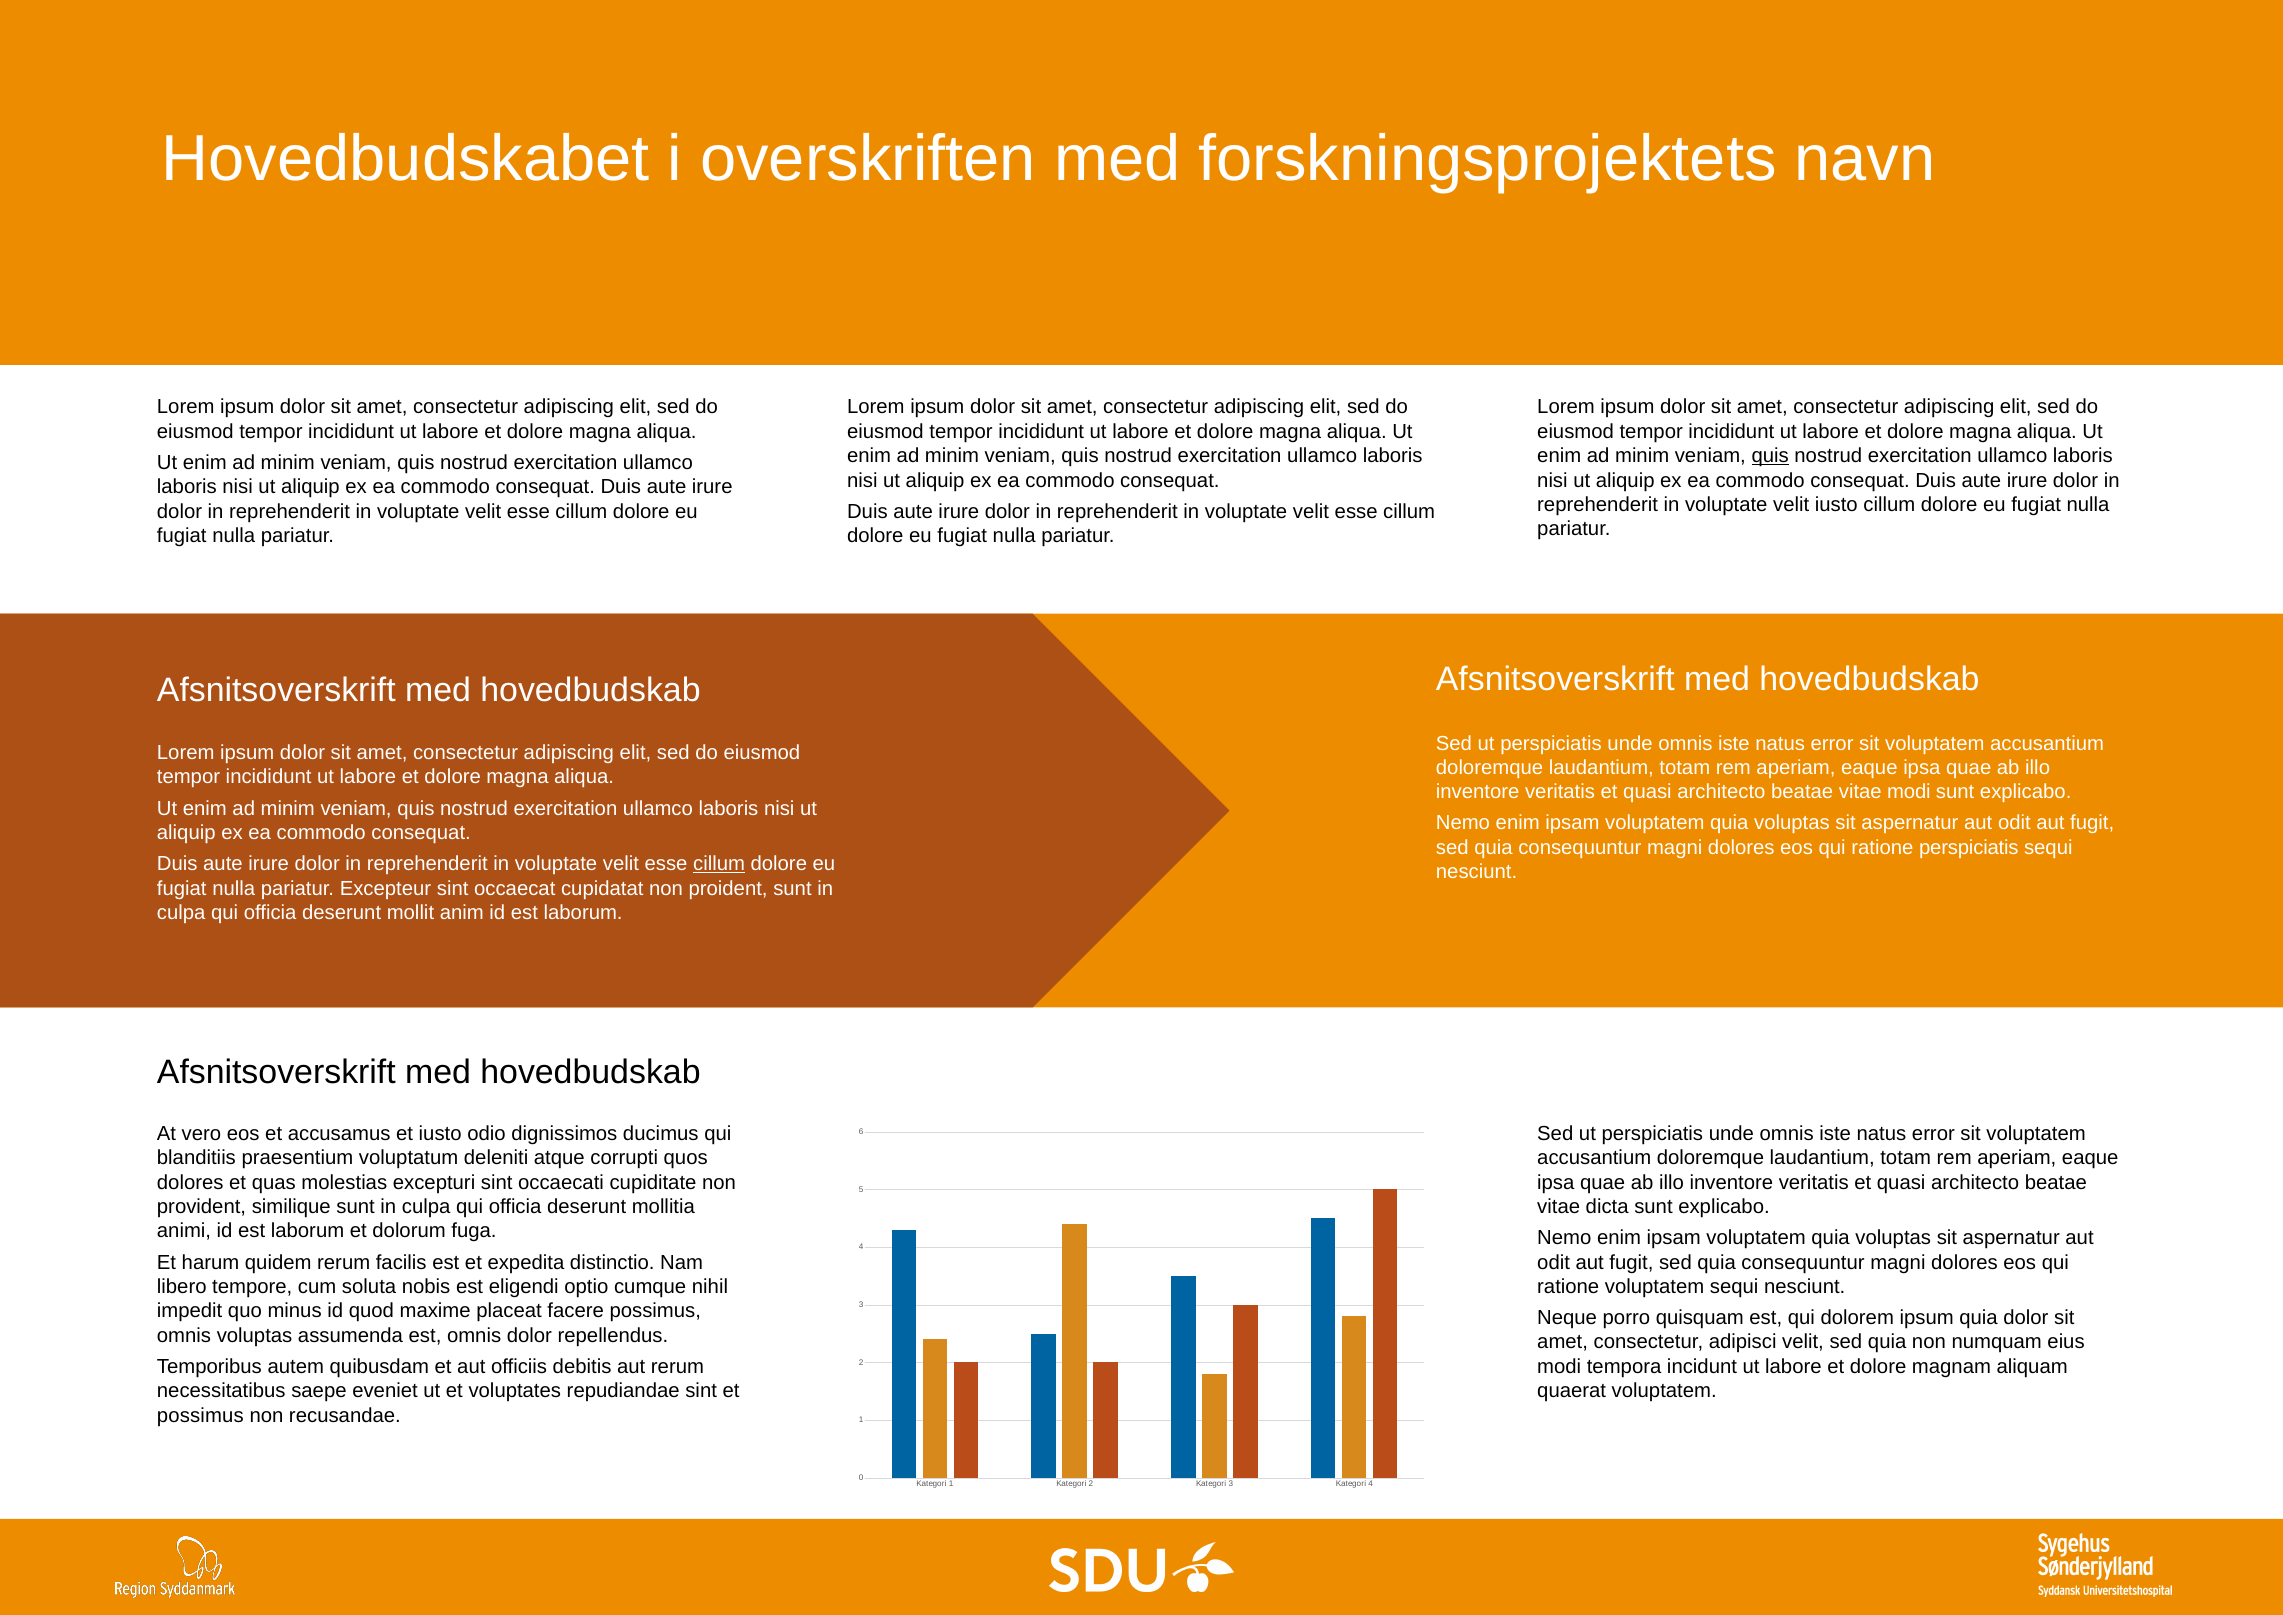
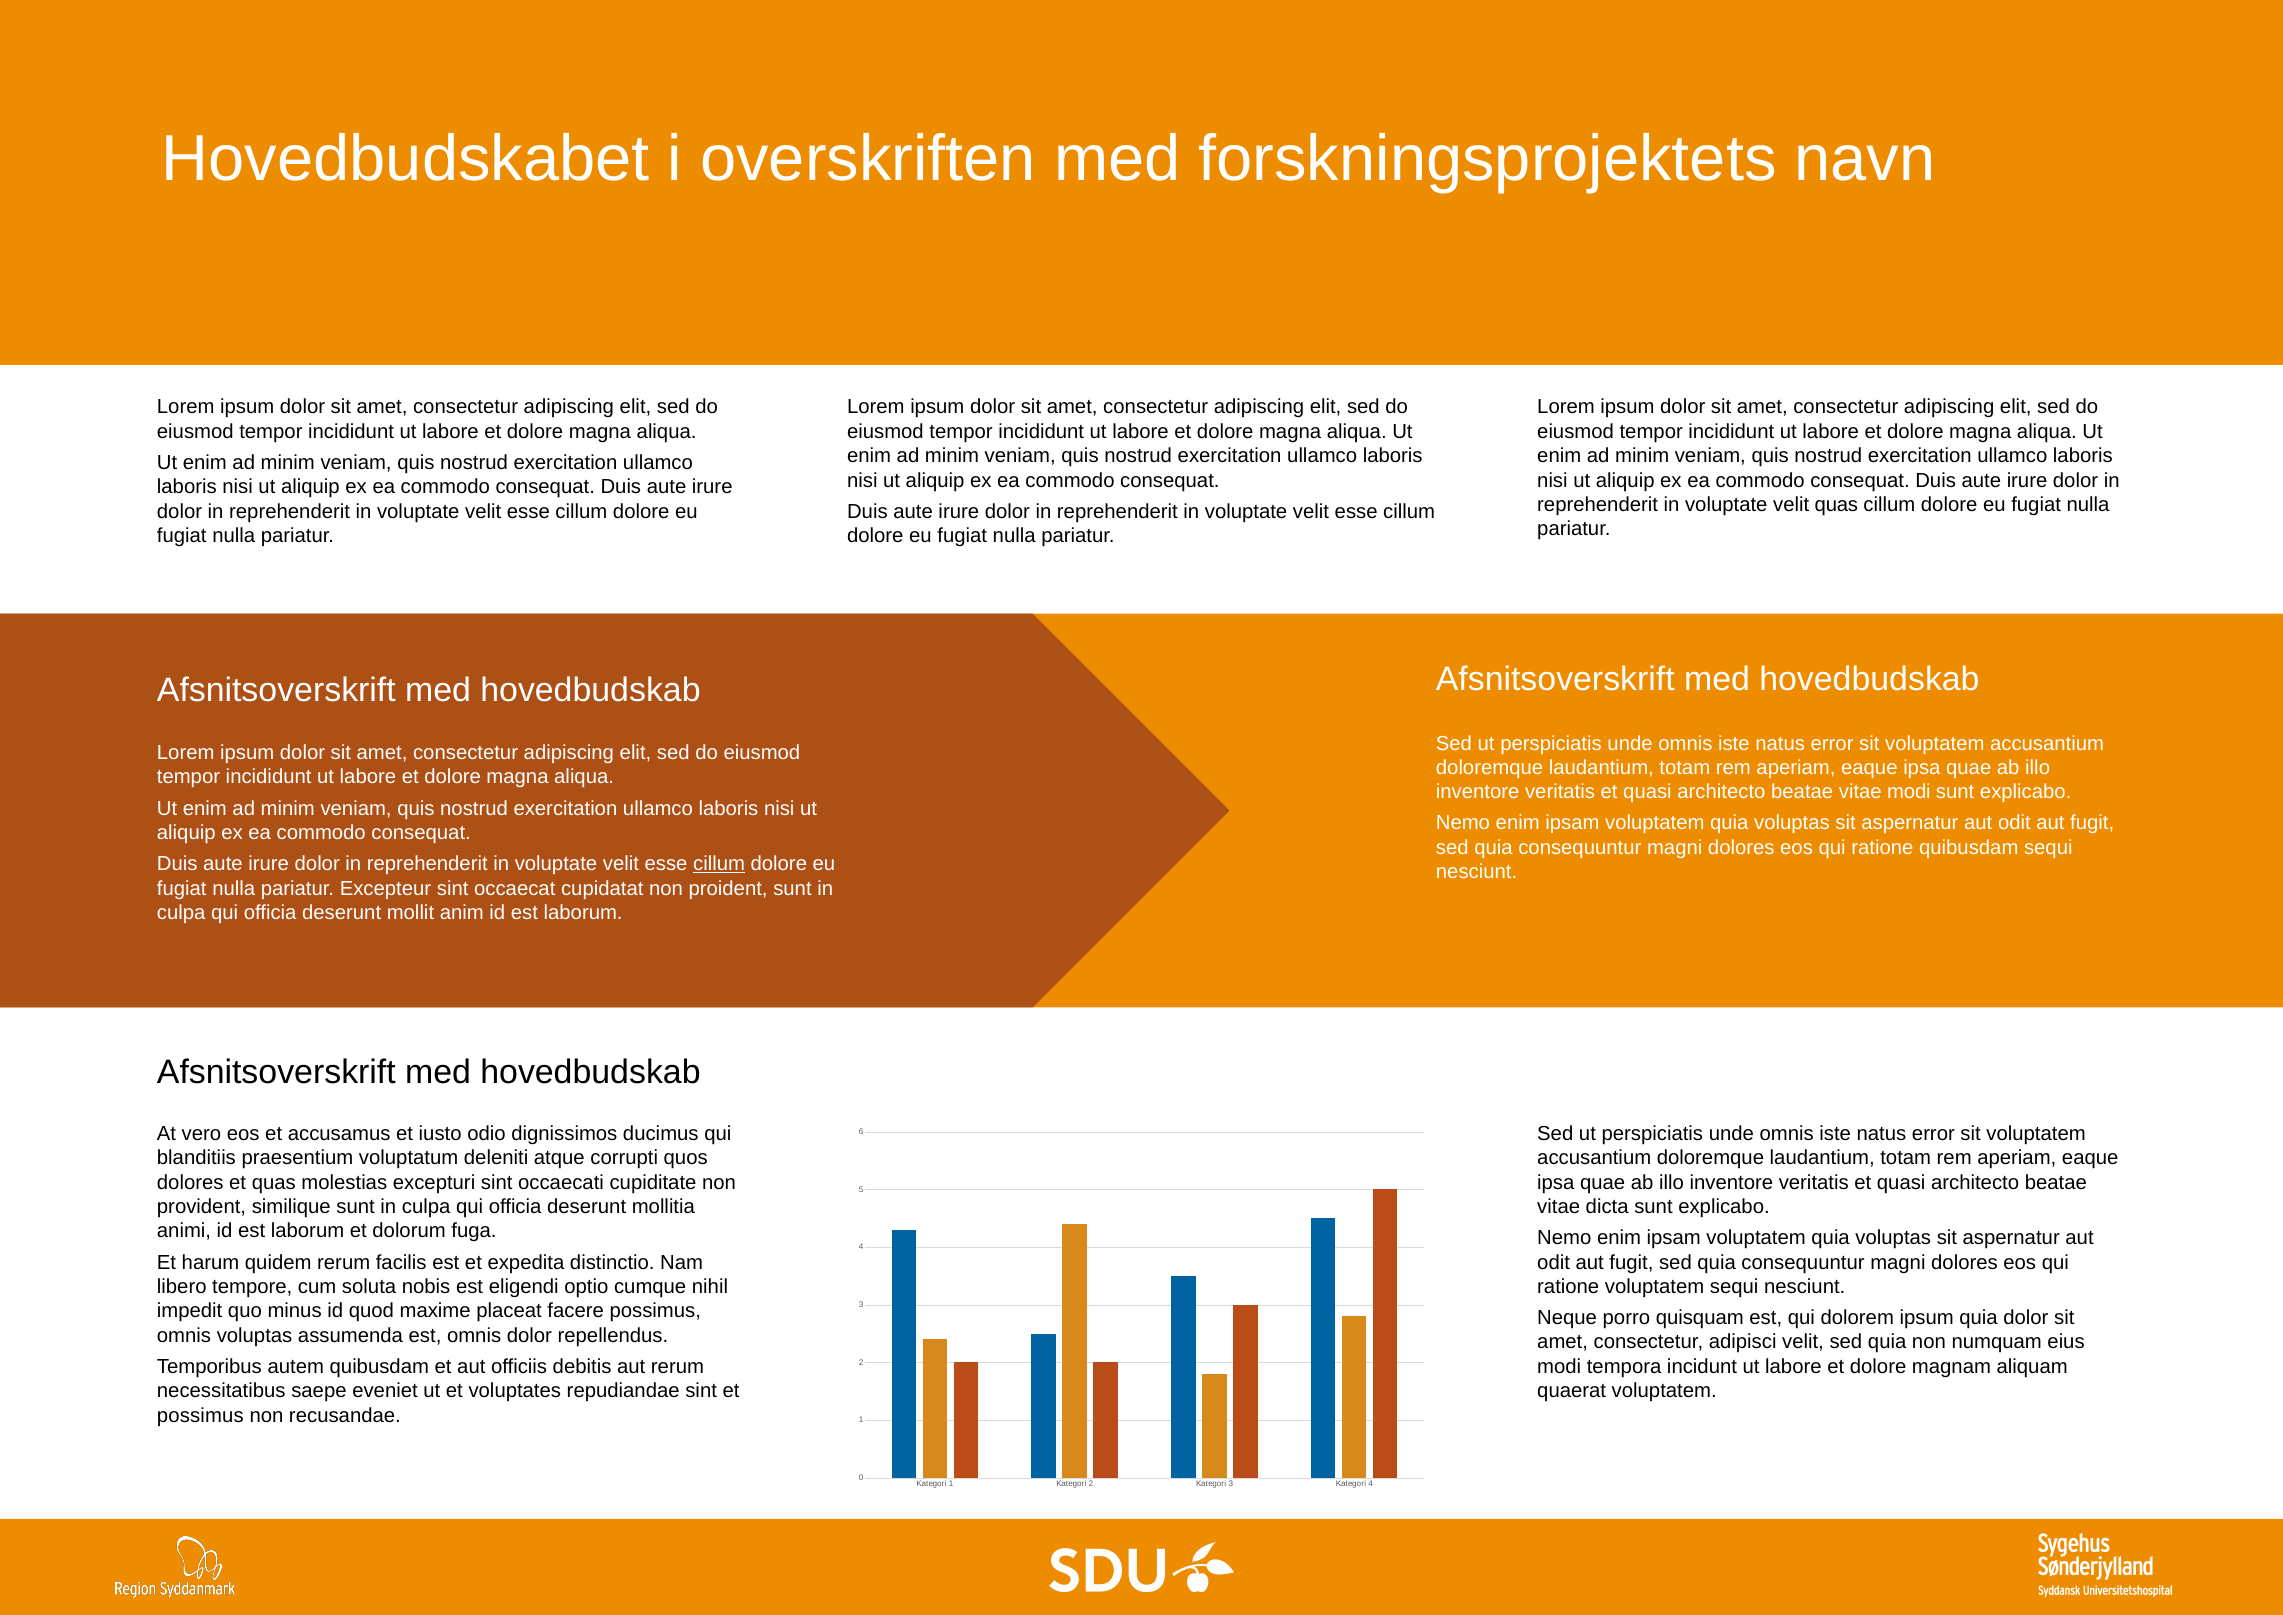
quis underline: present -> none (1770, 456)
velit iusto: iusto -> quas (1836, 505)
ratione perspiciatis: perspiciatis -> quibusdam (1969, 848)
